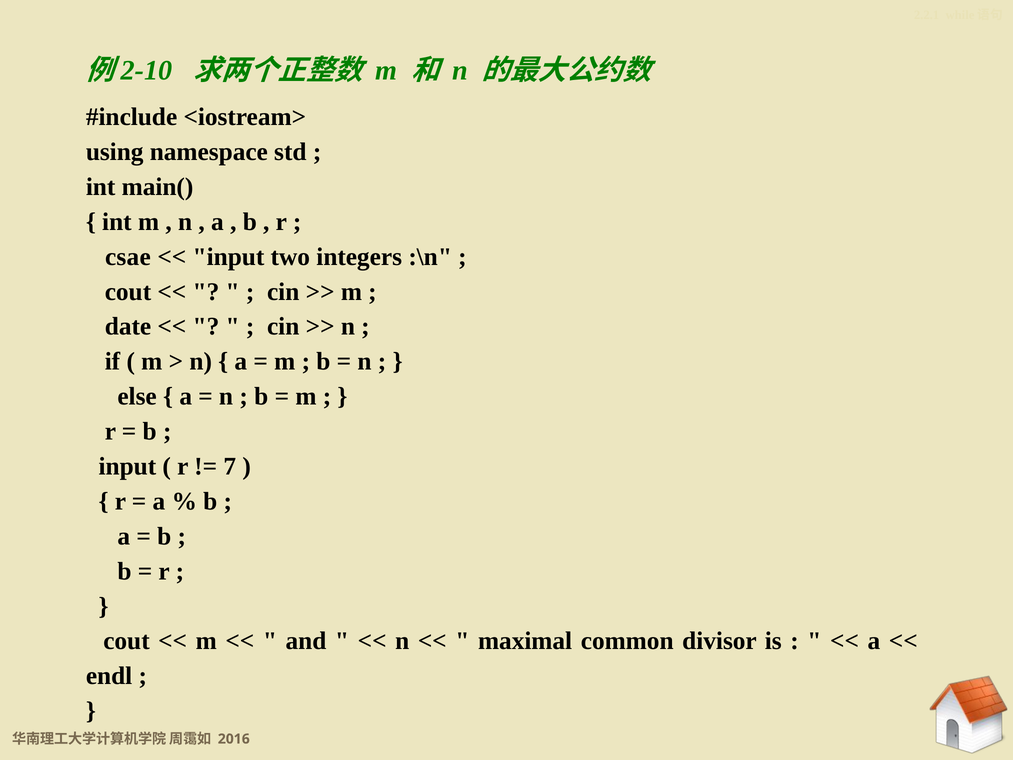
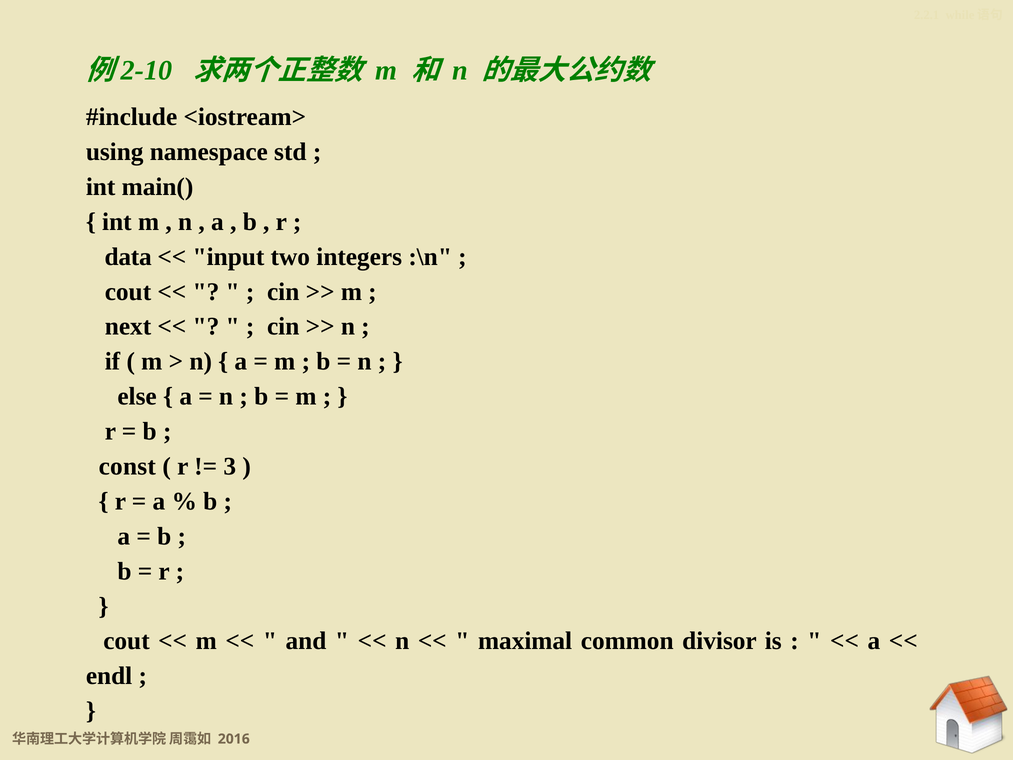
csae: csae -> data (128, 257)
date: date -> next (128, 326)
input: input -> const (127, 466)
7: 7 -> 3 (230, 466)
